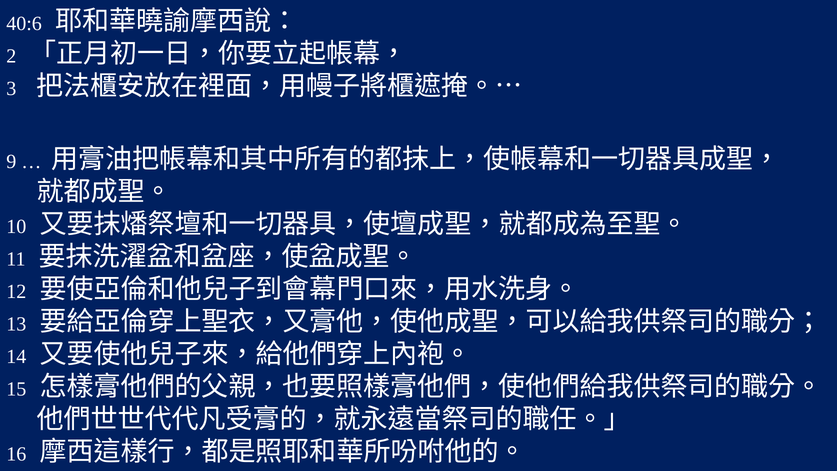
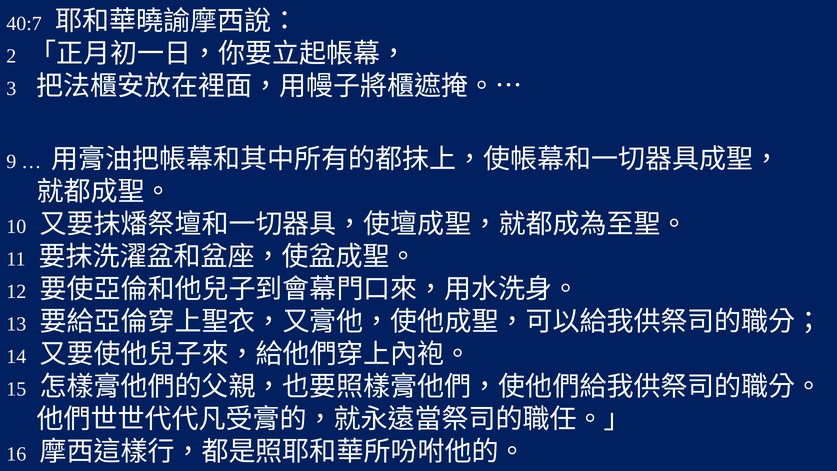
40:6: 40:6 -> 40:7 (24, 24)
